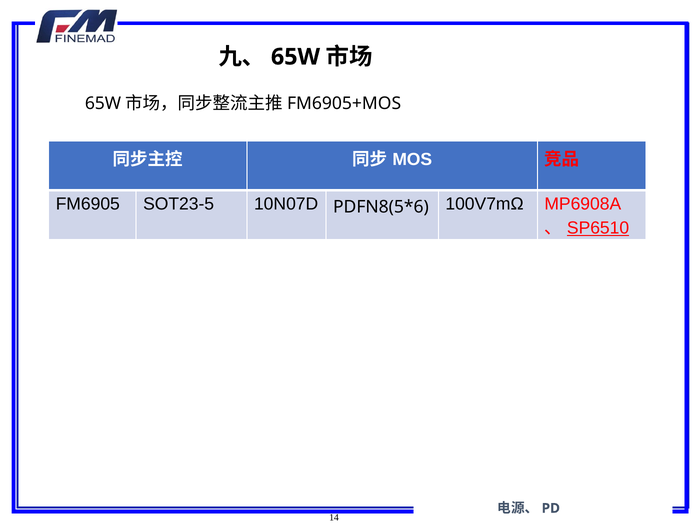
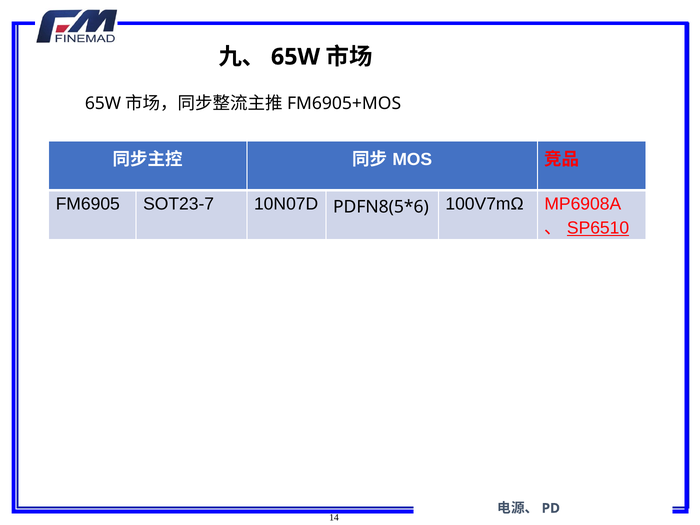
SOT23-5: SOT23-5 -> SOT23-7 (179, 204)
